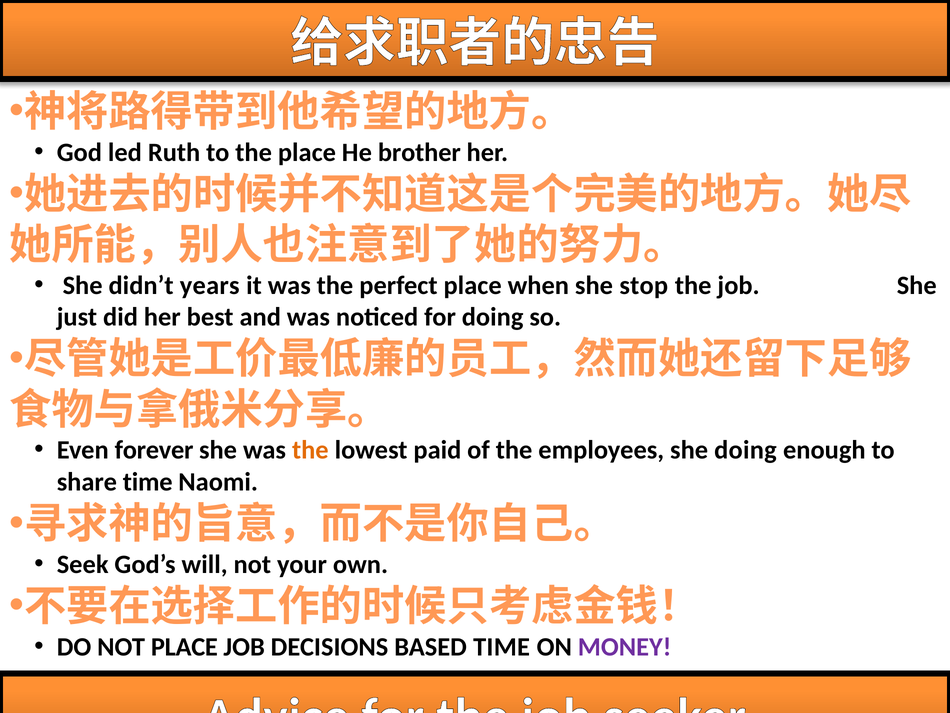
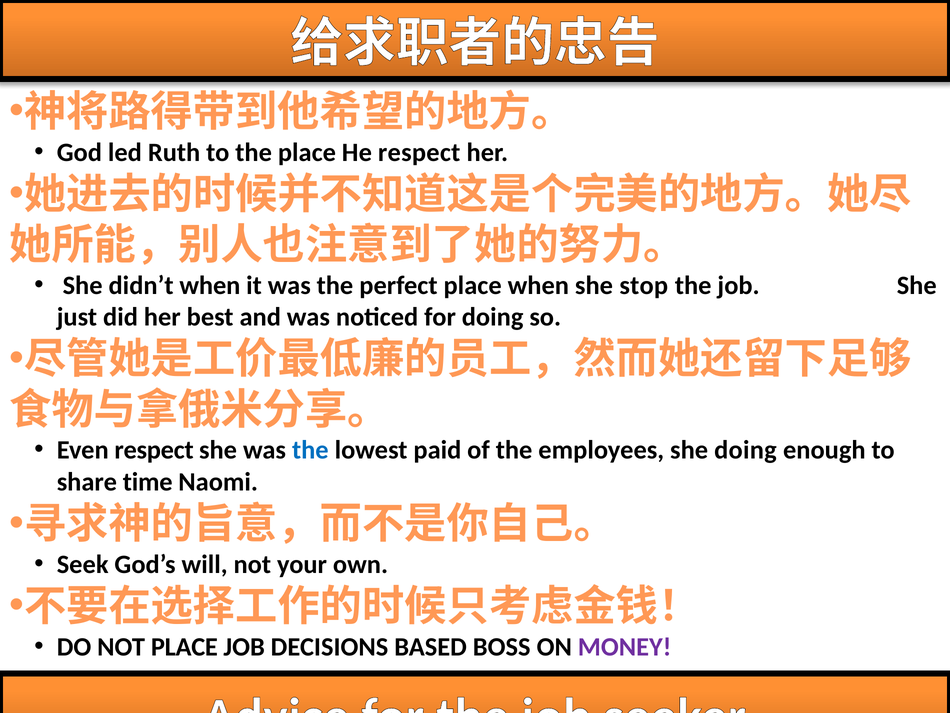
He brother: brother -> respect (419, 152)
didn’t years: years -> when (210, 285)
Even forever: forever -> respect (154, 450)
the colour: orange -> blue (310, 450)
BASED TIME: TIME -> BOSS (502, 646)
